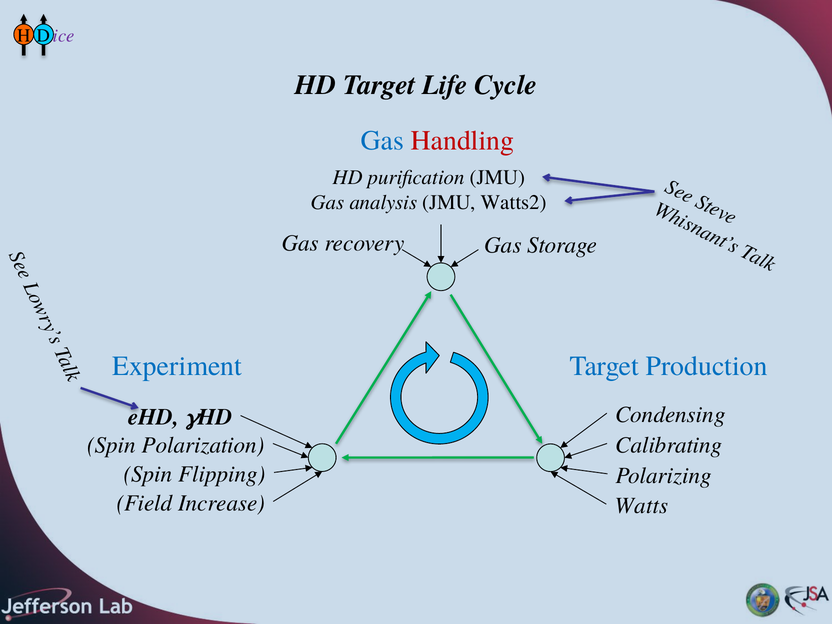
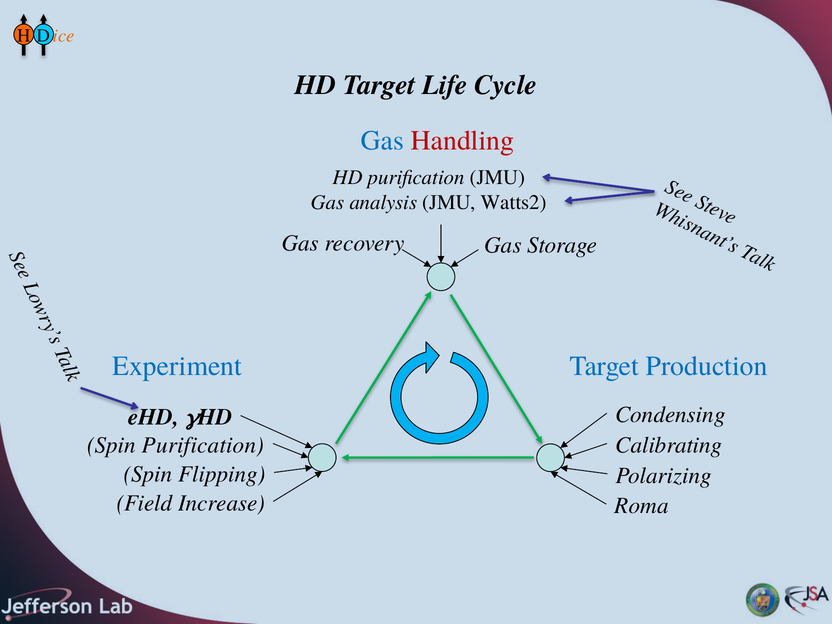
ice colour: purple -> orange (64, 36)
Spin Polarization: Polarization -> Purification (203, 445)
Watts: Watts -> Roma (642, 506)
